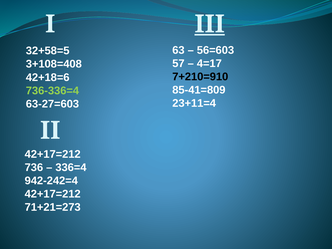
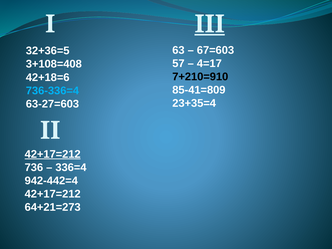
56=603: 56=603 -> 67=603 (215, 50)
32+58=5: 32+58=5 -> 32+36=5 (48, 51)
736-336=4 colour: light green -> light blue (52, 91)
23+11=4: 23+11=4 -> 23+35=4 (194, 103)
42+17=212 underline: none -> present (53, 154)
942-242=4: 942-242=4 -> 942-442=4 (51, 181)
71+21=273: 71+21=273 -> 64+21=273 (53, 207)
